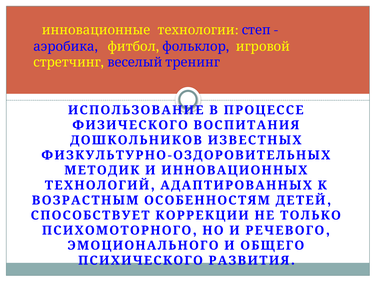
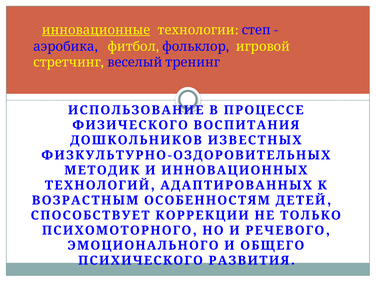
инновационные underline: none -> present (96, 30)
